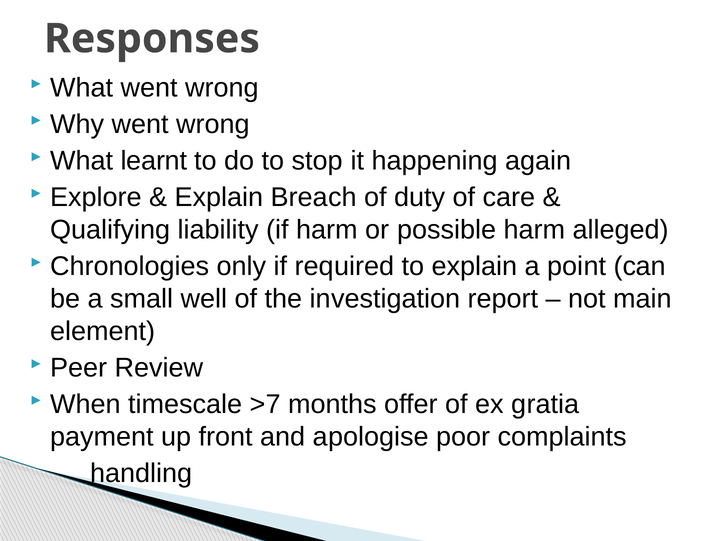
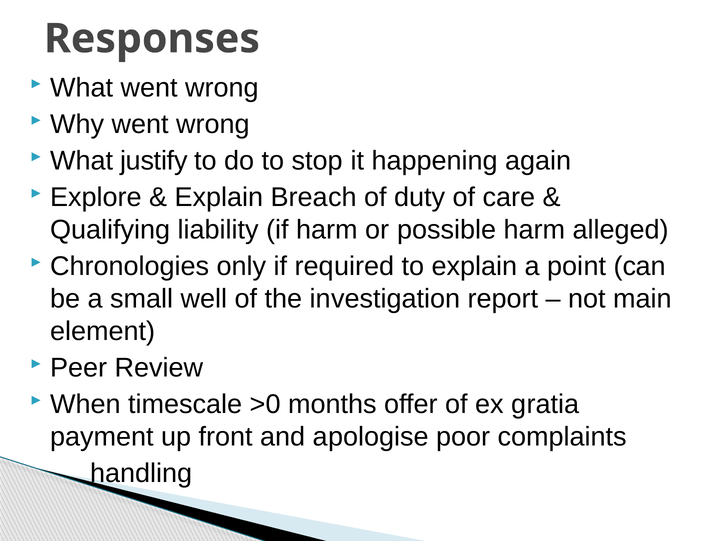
learnt: learnt -> justify (154, 161)
>7: >7 -> >0 (265, 404)
